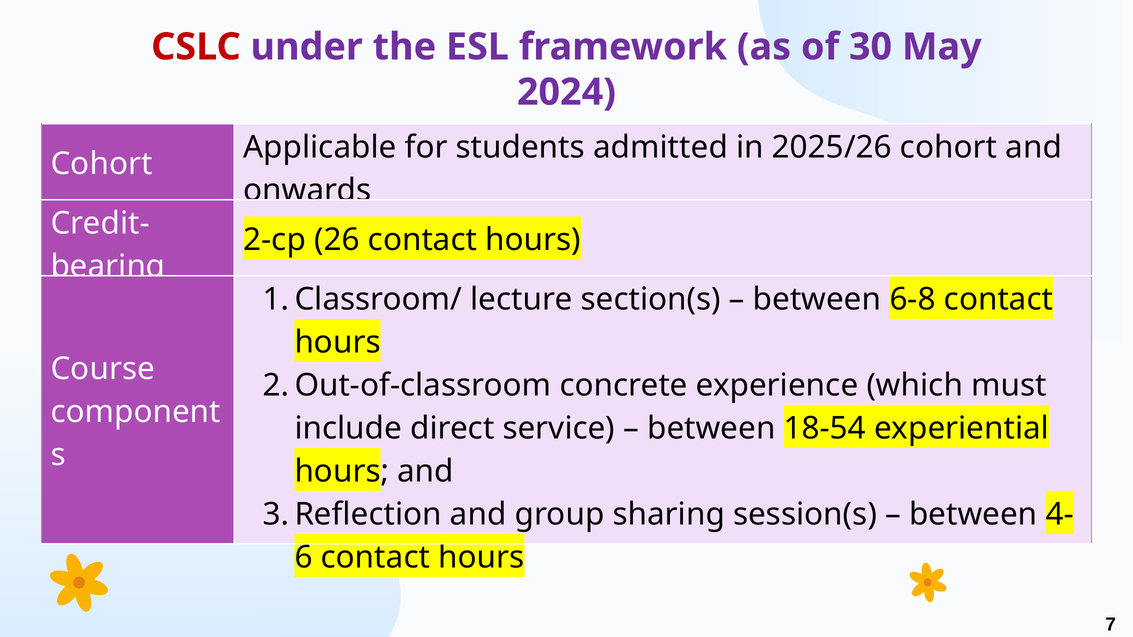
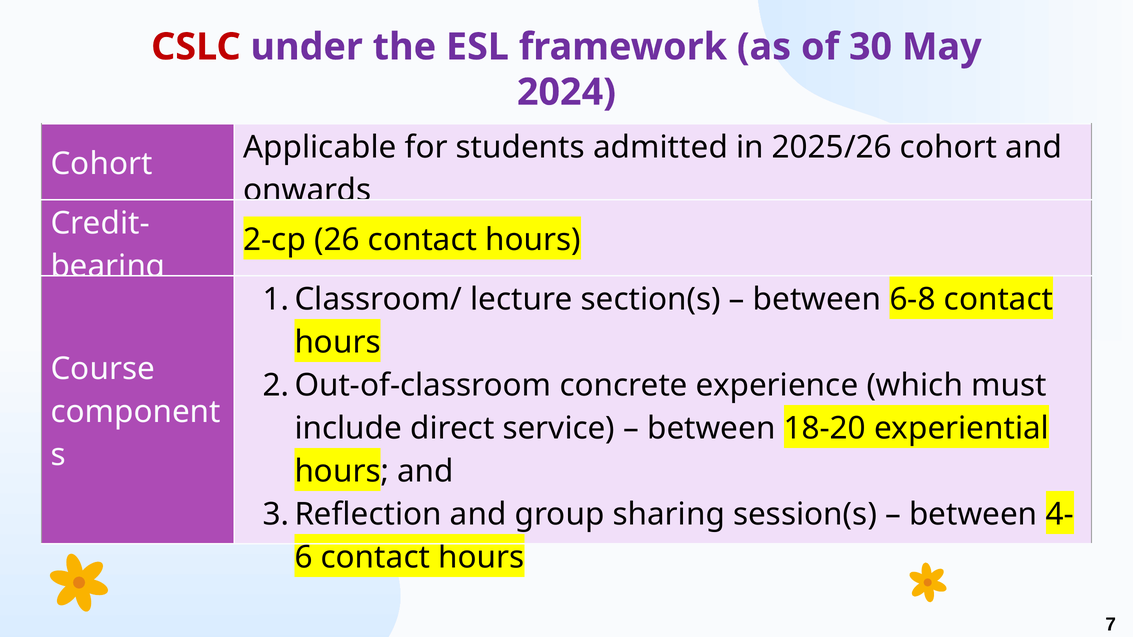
18-54: 18-54 -> 18-20 (825, 429)
